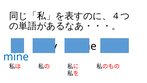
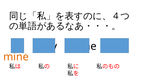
mine colour: blue -> orange (16, 57)
